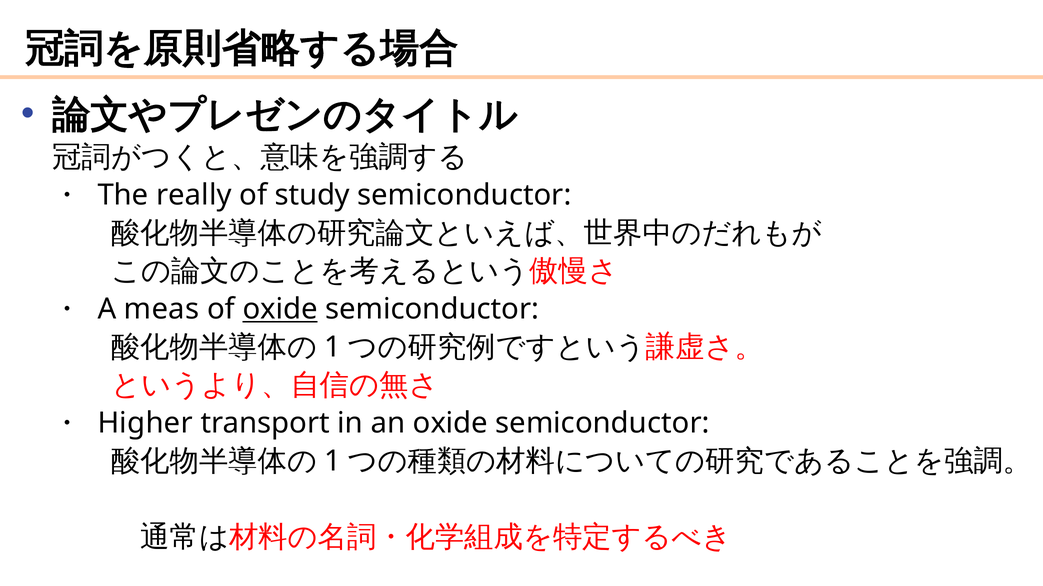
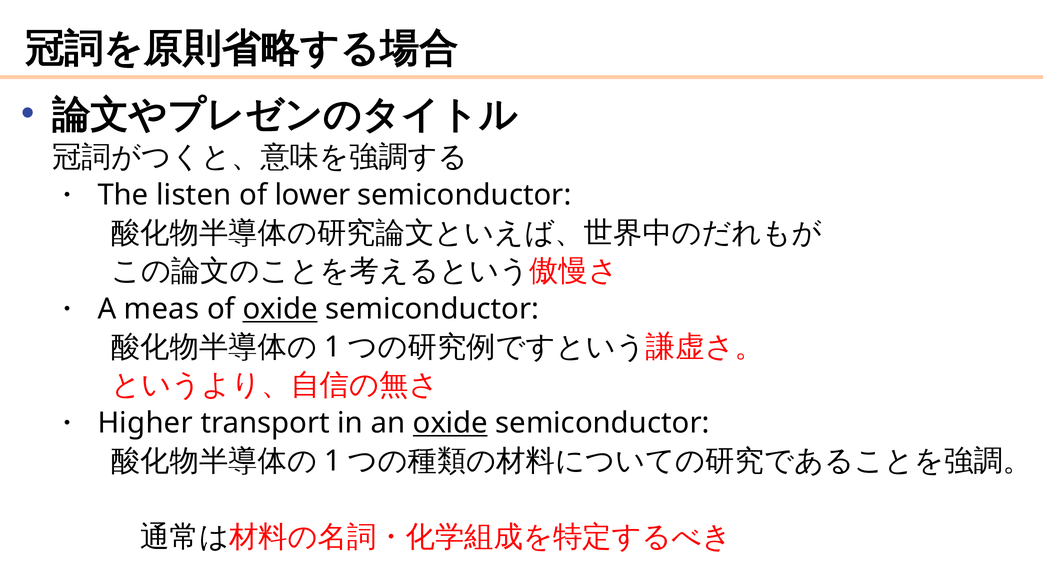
really: really -> listen (194, 195)
study: study -> lower (312, 195)
oxide underline: none -> present (450, 424)
